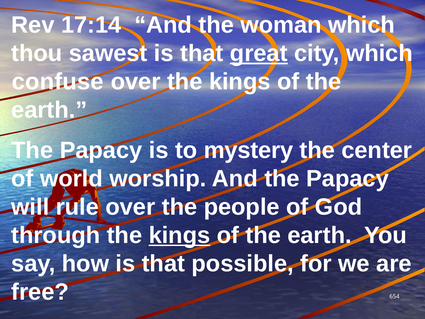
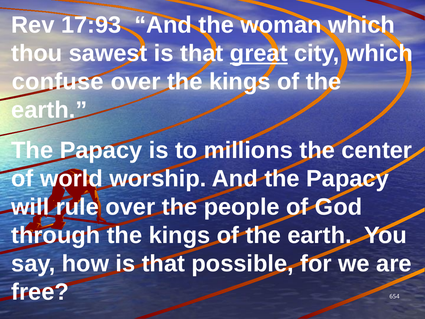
17:14: 17:14 -> 17:93 (91, 25)
mystery: mystery -> millions (248, 150)
kings underline: present -> none (179, 235)
